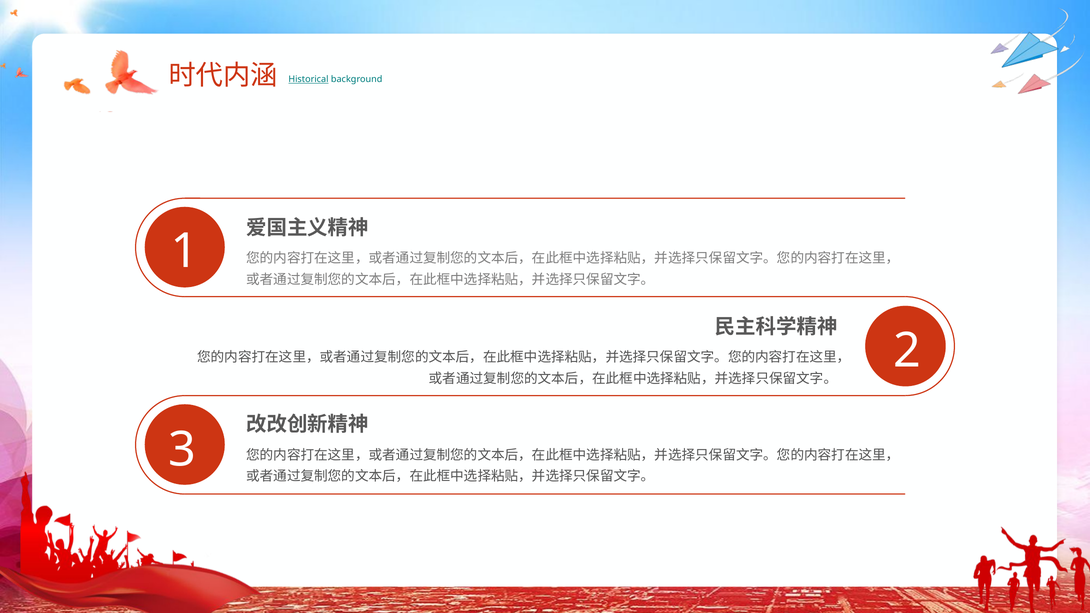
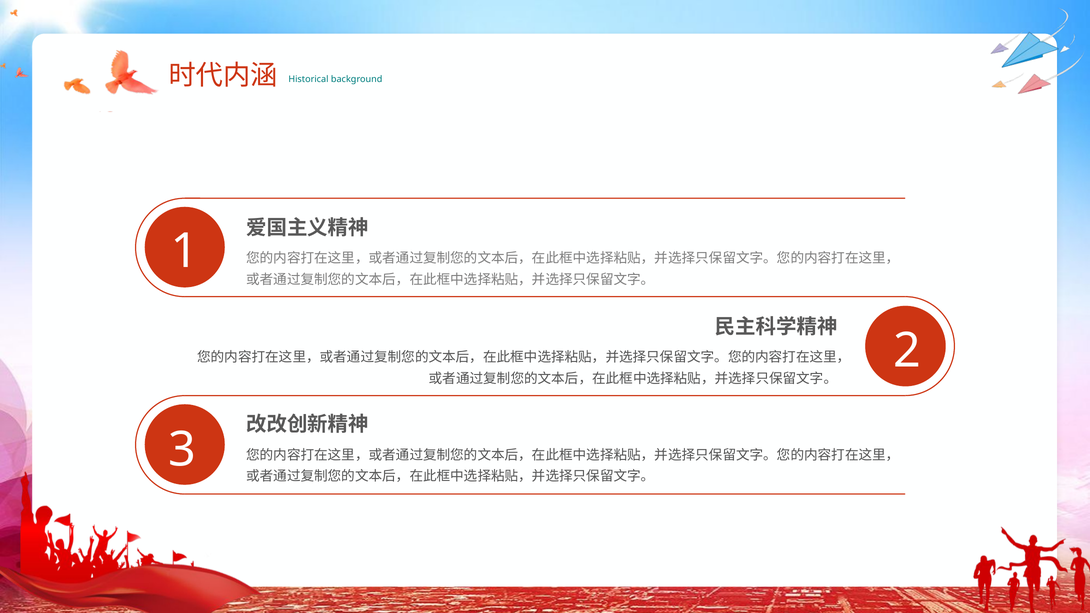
Historical underline: present -> none (308, 79)
